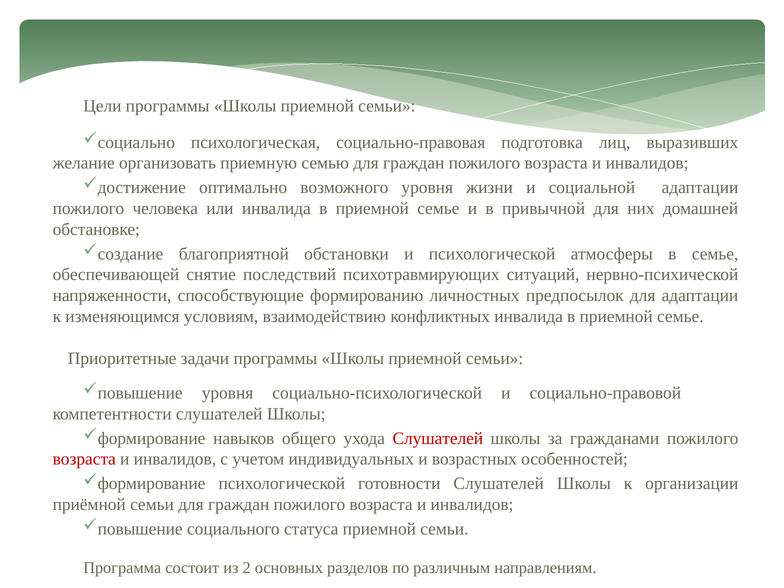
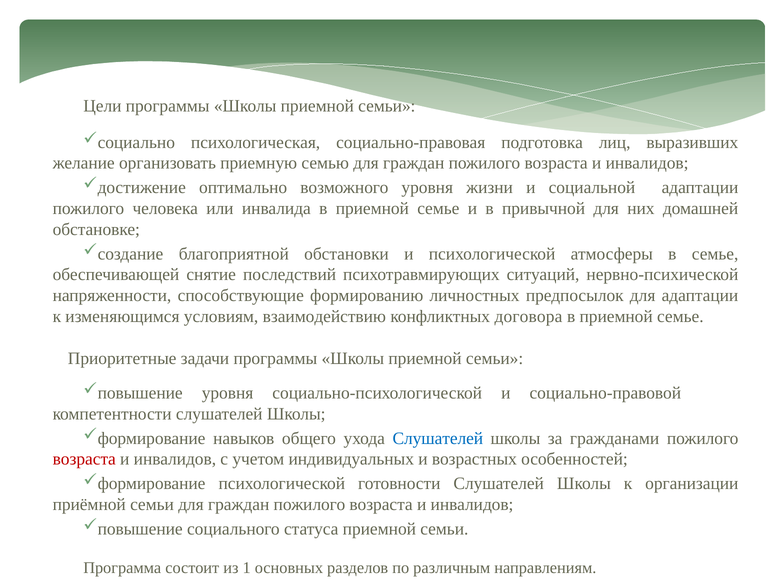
конфликтных инвалида: инвалида -> договора (528, 316)
Слушателей colour: red -> blue (438, 438)
2: 2 -> 1 (247, 568)
